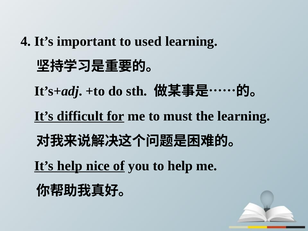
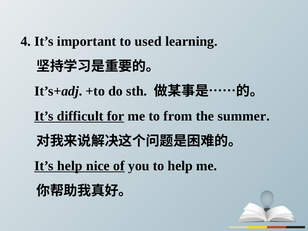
must: must -> from (178, 116)
the learning: learning -> summer (244, 116)
